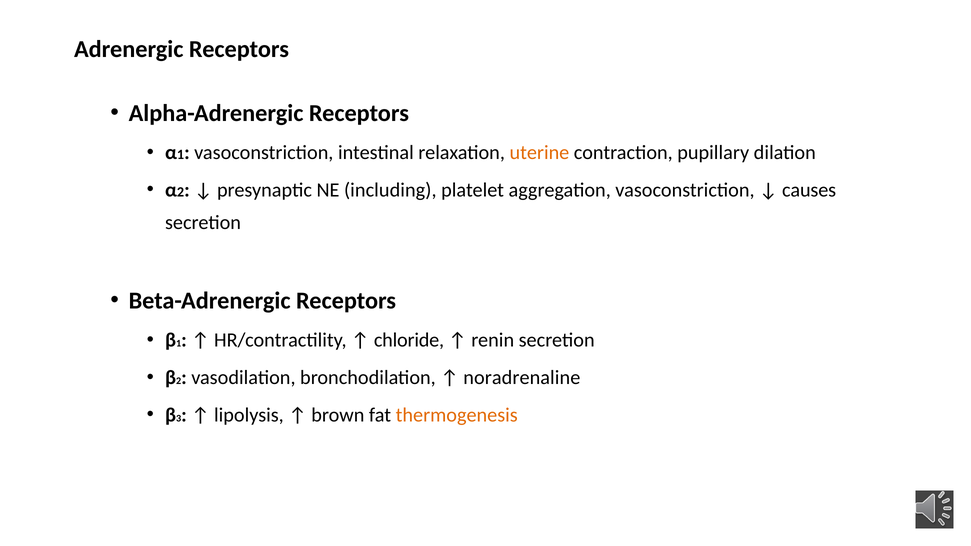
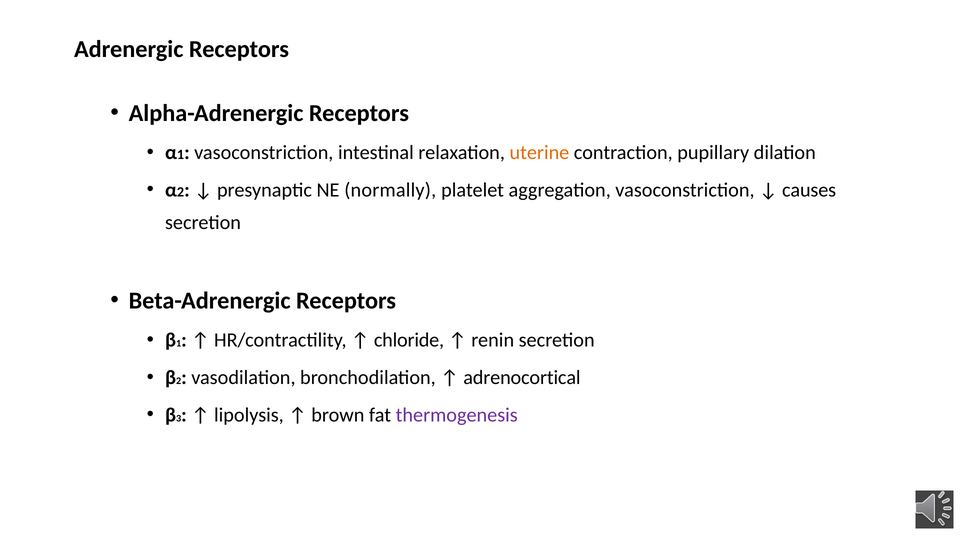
including: including -> normally (390, 190)
noradrenaline: noradrenaline -> adrenocortical (522, 378)
thermogenesis colour: orange -> purple (457, 415)
